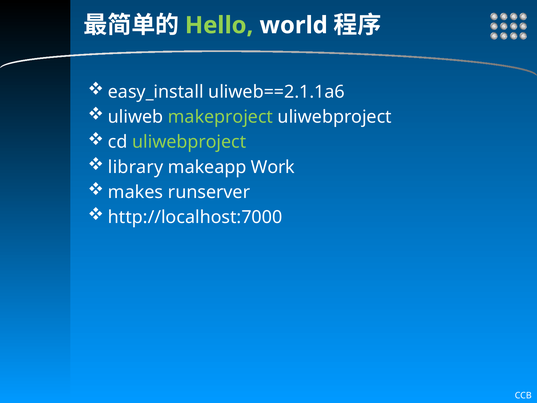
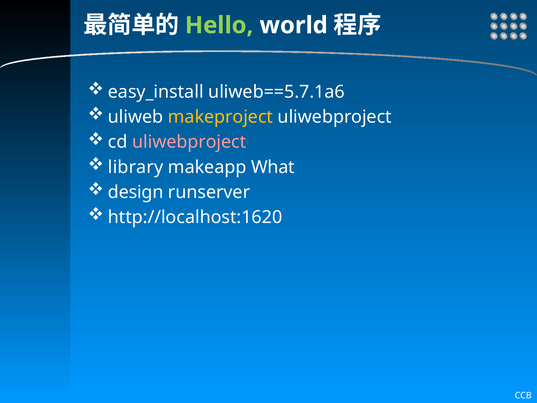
uliweb==2.1.1a6: uliweb==2.1.1a6 -> uliweb==5.7.1a6 (277, 92)
makeproject colour: light green -> yellow (221, 117)
uliwebproject colour: light green -> pink (189, 142)
Work: Work -> What (273, 167)
makes: makes -> design (136, 192)
http://localhost:7000: http://localhost:7000 -> http://localhost:1620 (195, 217)
